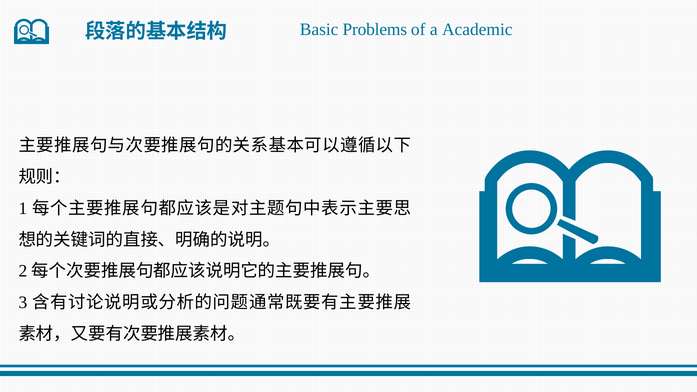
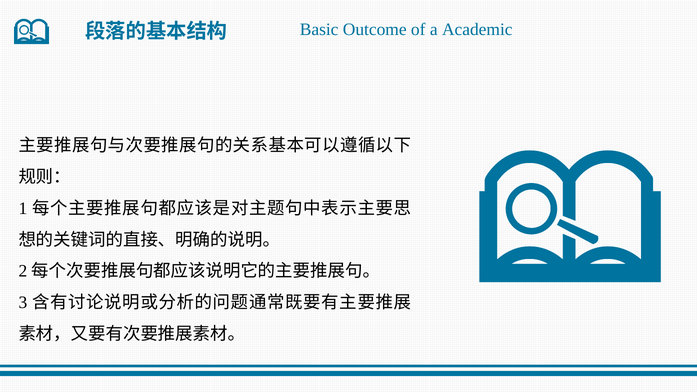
Problems: Problems -> Outcome (375, 29)
